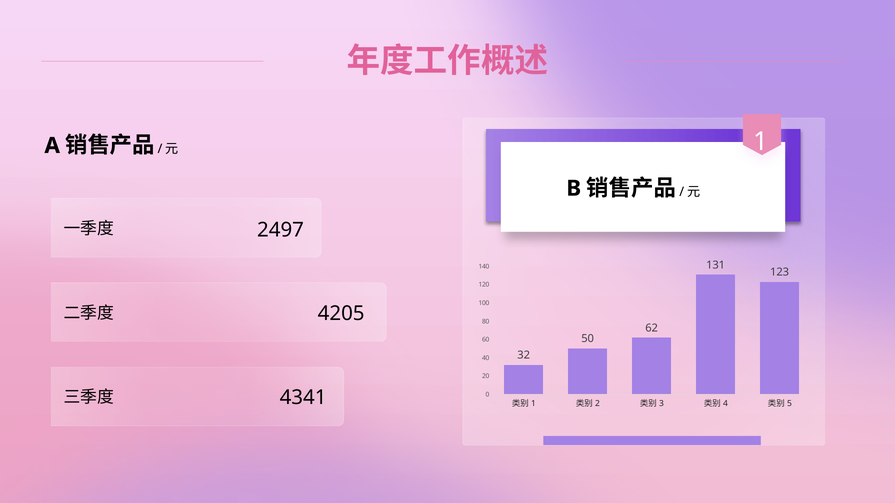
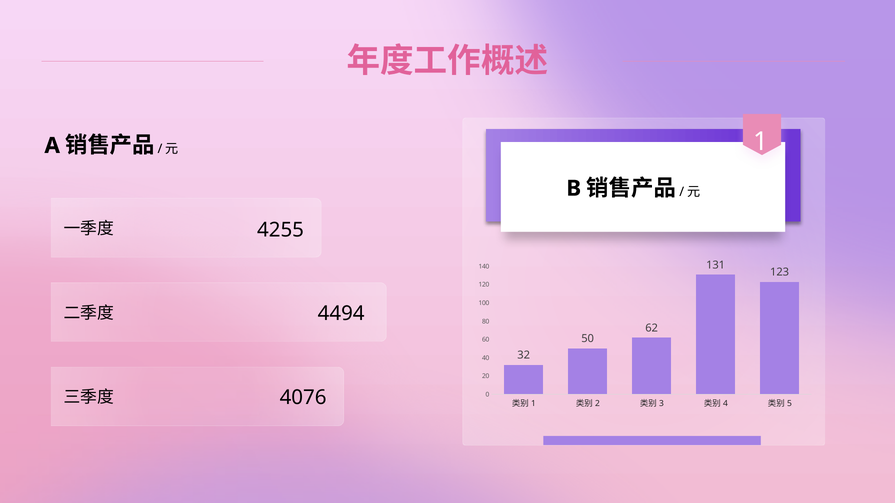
2497: 2497 -> 4255 (281, 230)
4205: 4205 -> 4494 (341, 314)
4341: 4341 -> 4076 (303, 398)
